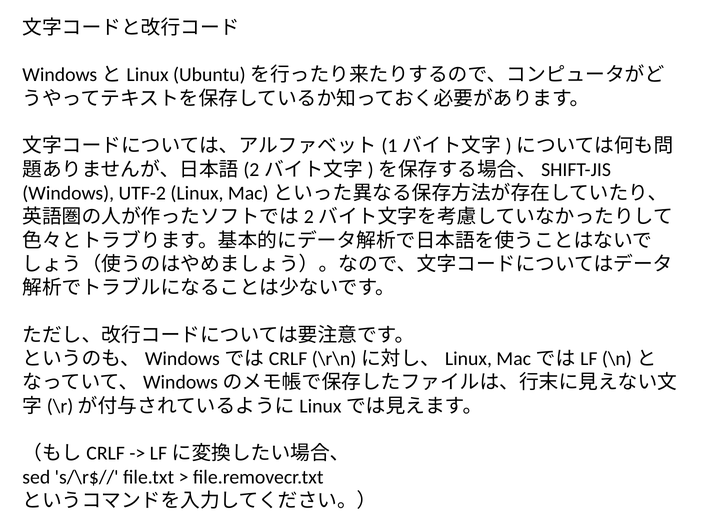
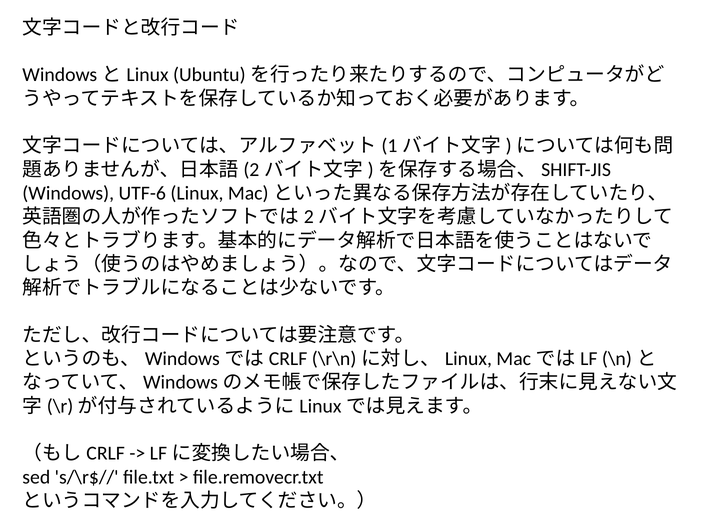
UTF-2: UTF-2 -> UTF-6 (142, 193)
